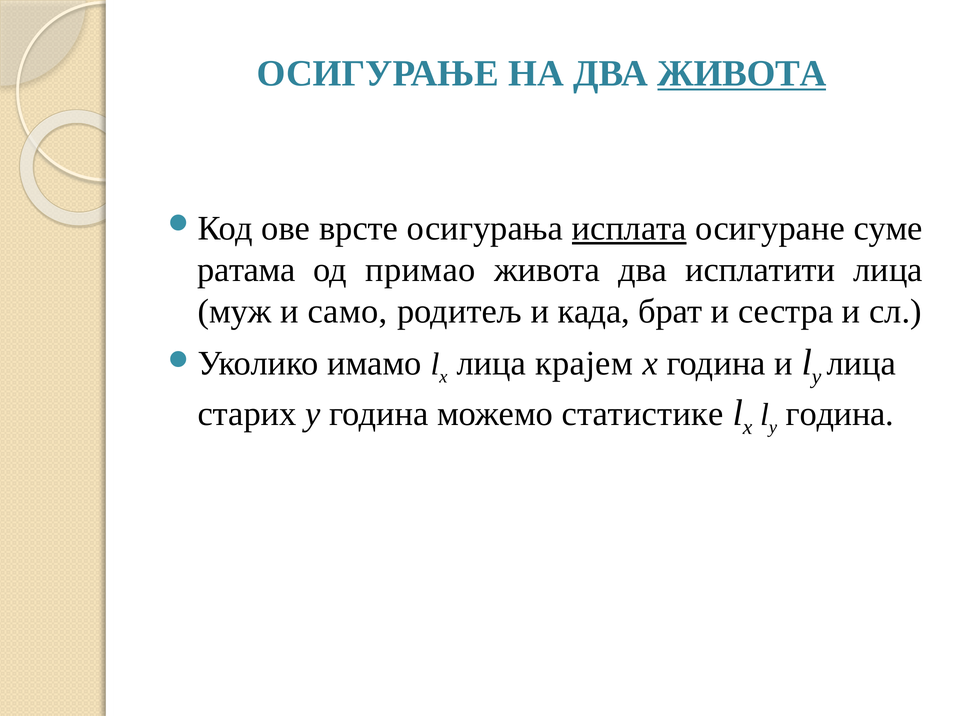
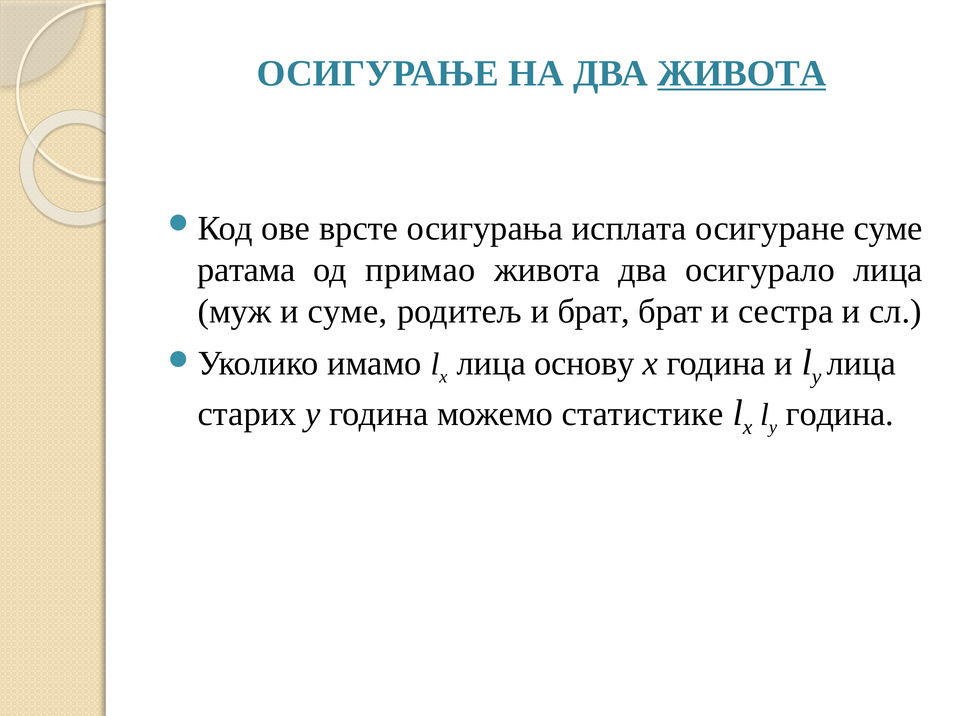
исплата underline: present -> none (629, 229)
исплатити: исплатити -> осигурало (760, 270)
и само: само -> суме (348, 311)
и када: када -> брат (594, 311)
крајем: крајем -> основу (584, 363)
